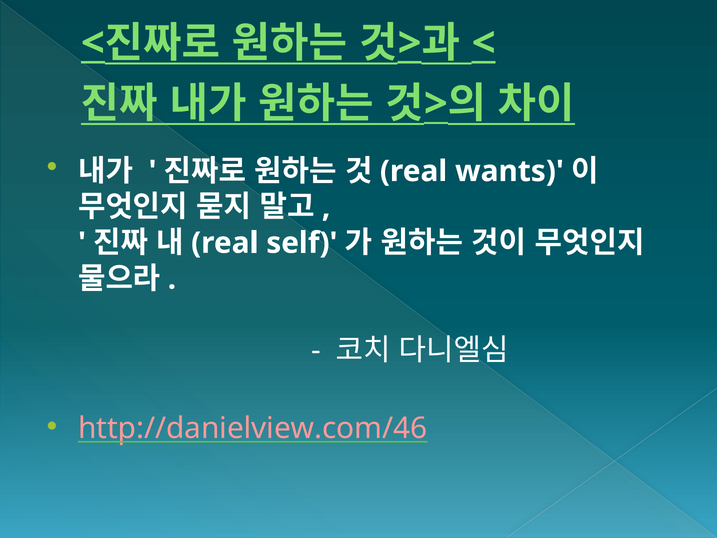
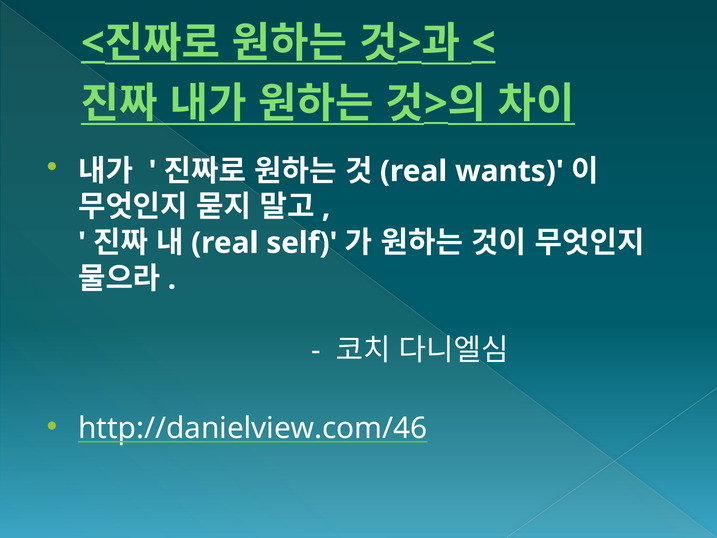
http://danielview.com/46 colour: pink -> white (253, 428)
